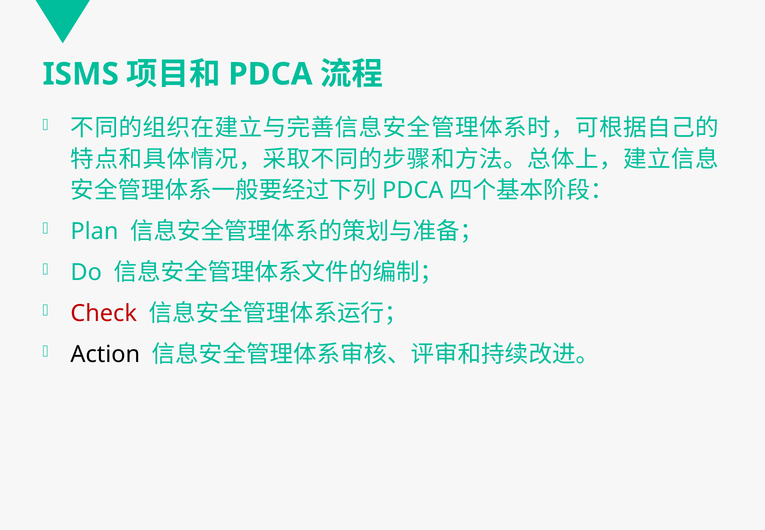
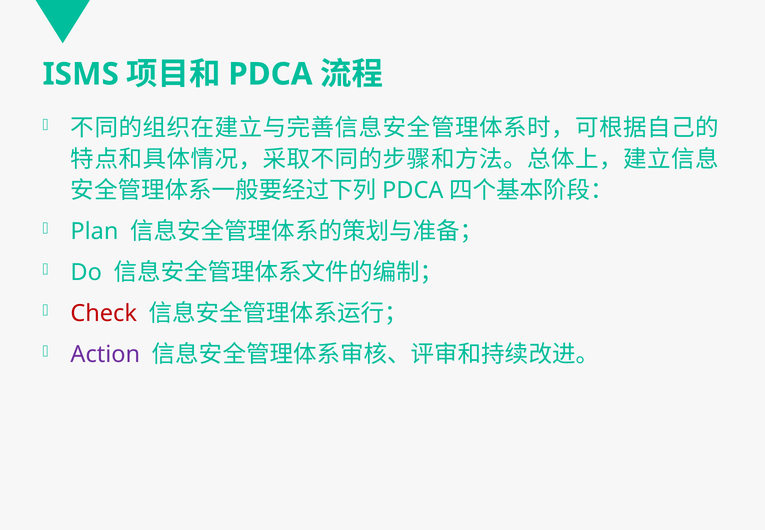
Action colour: black -> purple (105, 354)
